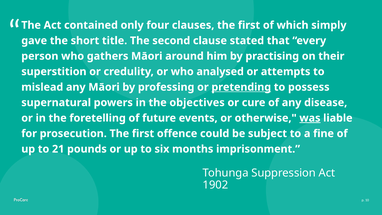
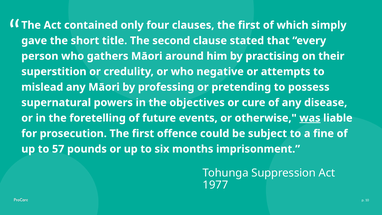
analysed: analysed -> negative (220, 72)
pretending underline: present -> none (241, 87)
21: 21 -> 57 (58, 149)
1902: 1902 -> 1977 (215, 185)
